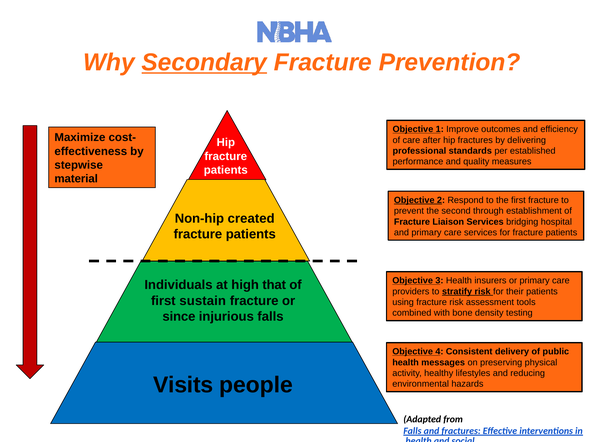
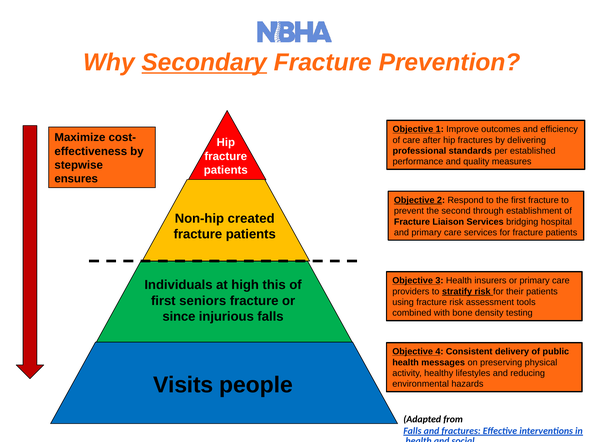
material: material -> ensures (76, 179)
that: that -> this (274, 285)
sustain: sustain -> seniors (203, 301)
